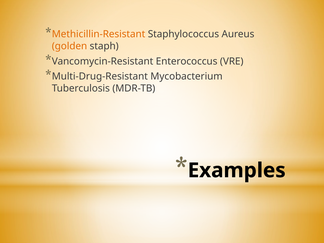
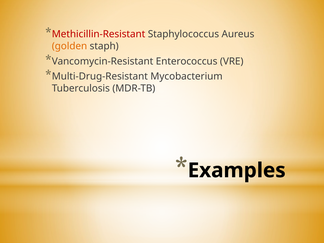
Methicillin-Resistant colour: orange -> red (99, 34)
